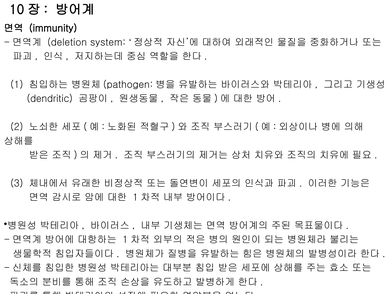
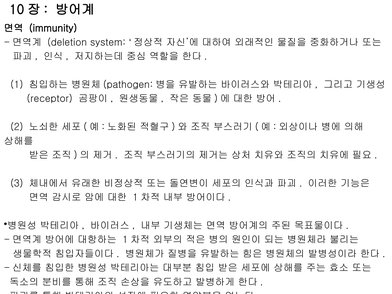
dendritic: dendritic -> receptor (50, 99)
